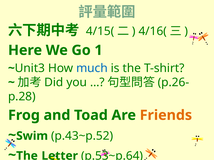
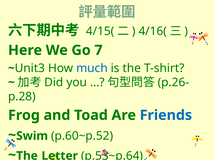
1: 1 -> 7 (98, 50)
Friends colour: orange -> blue (166, 116)
p.43~p.52: p.43~p.52 -> p.60~p.52 (82, 136)
